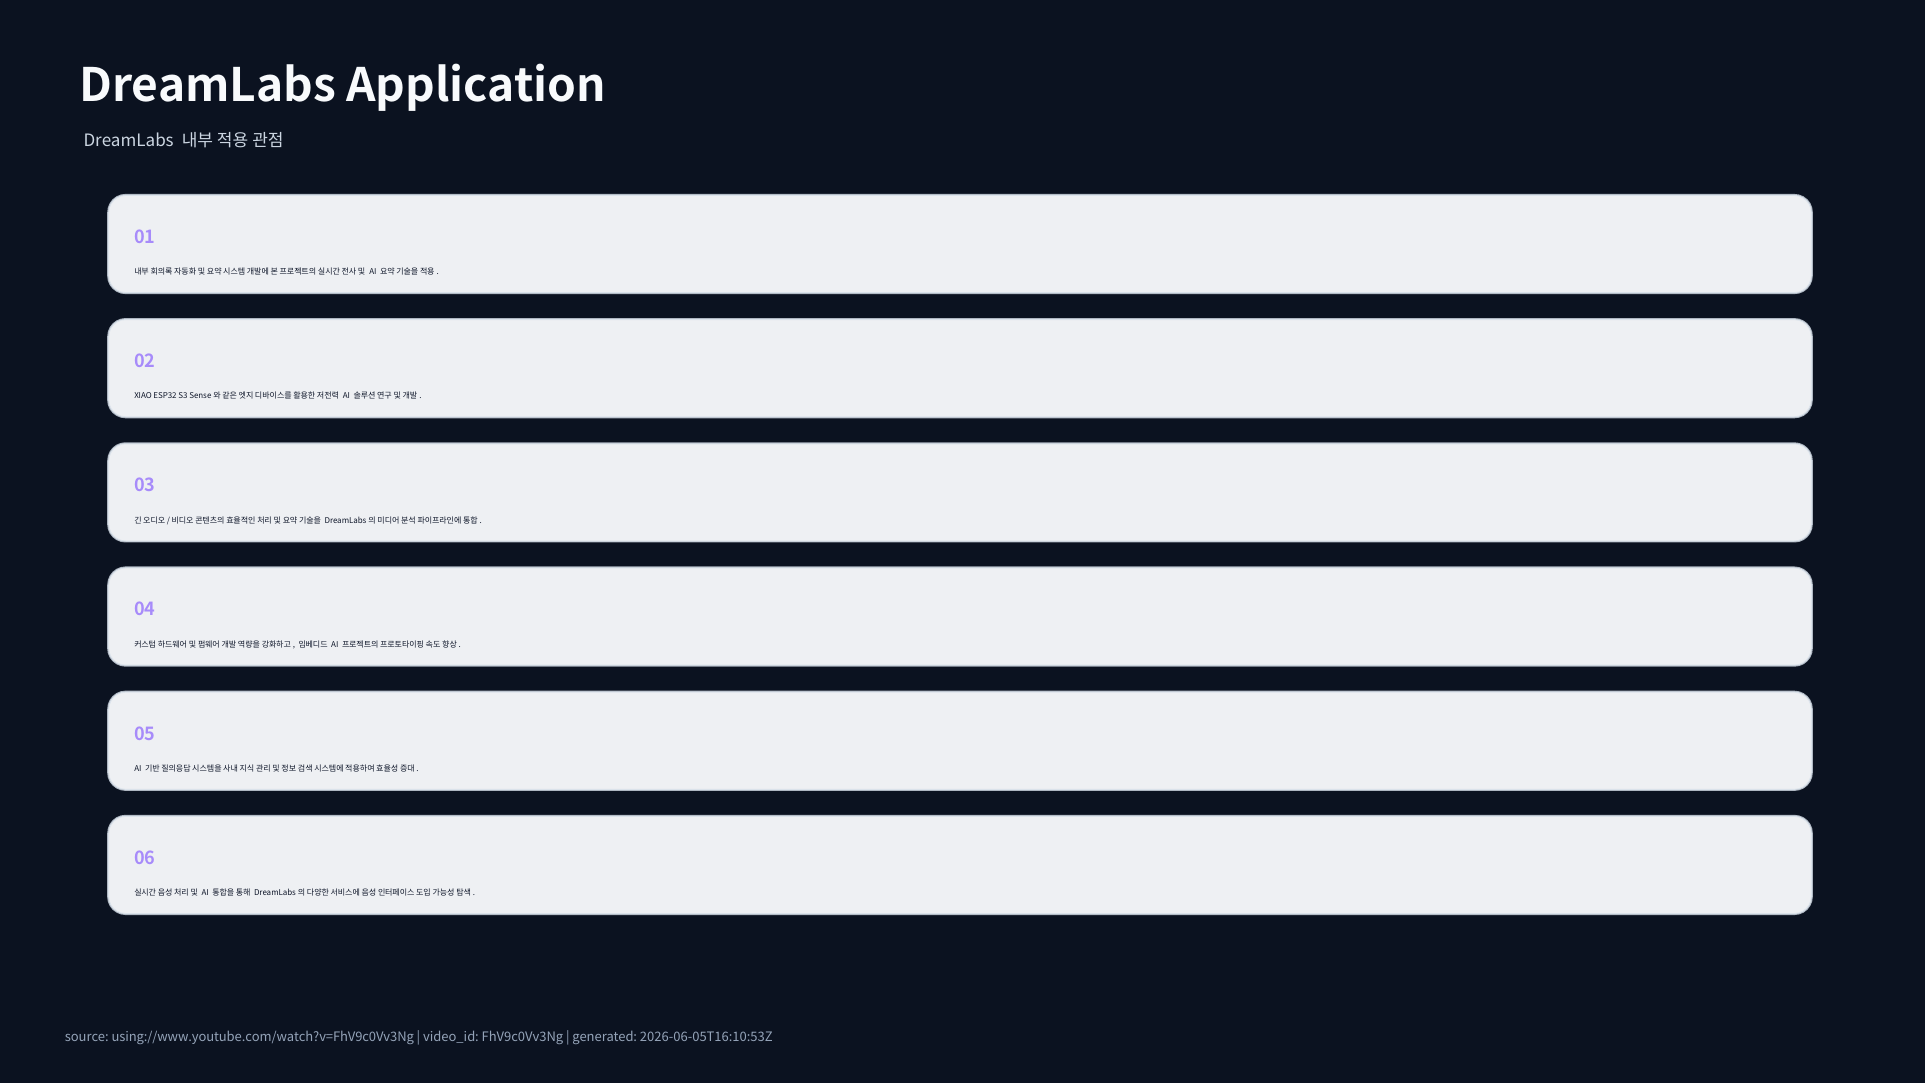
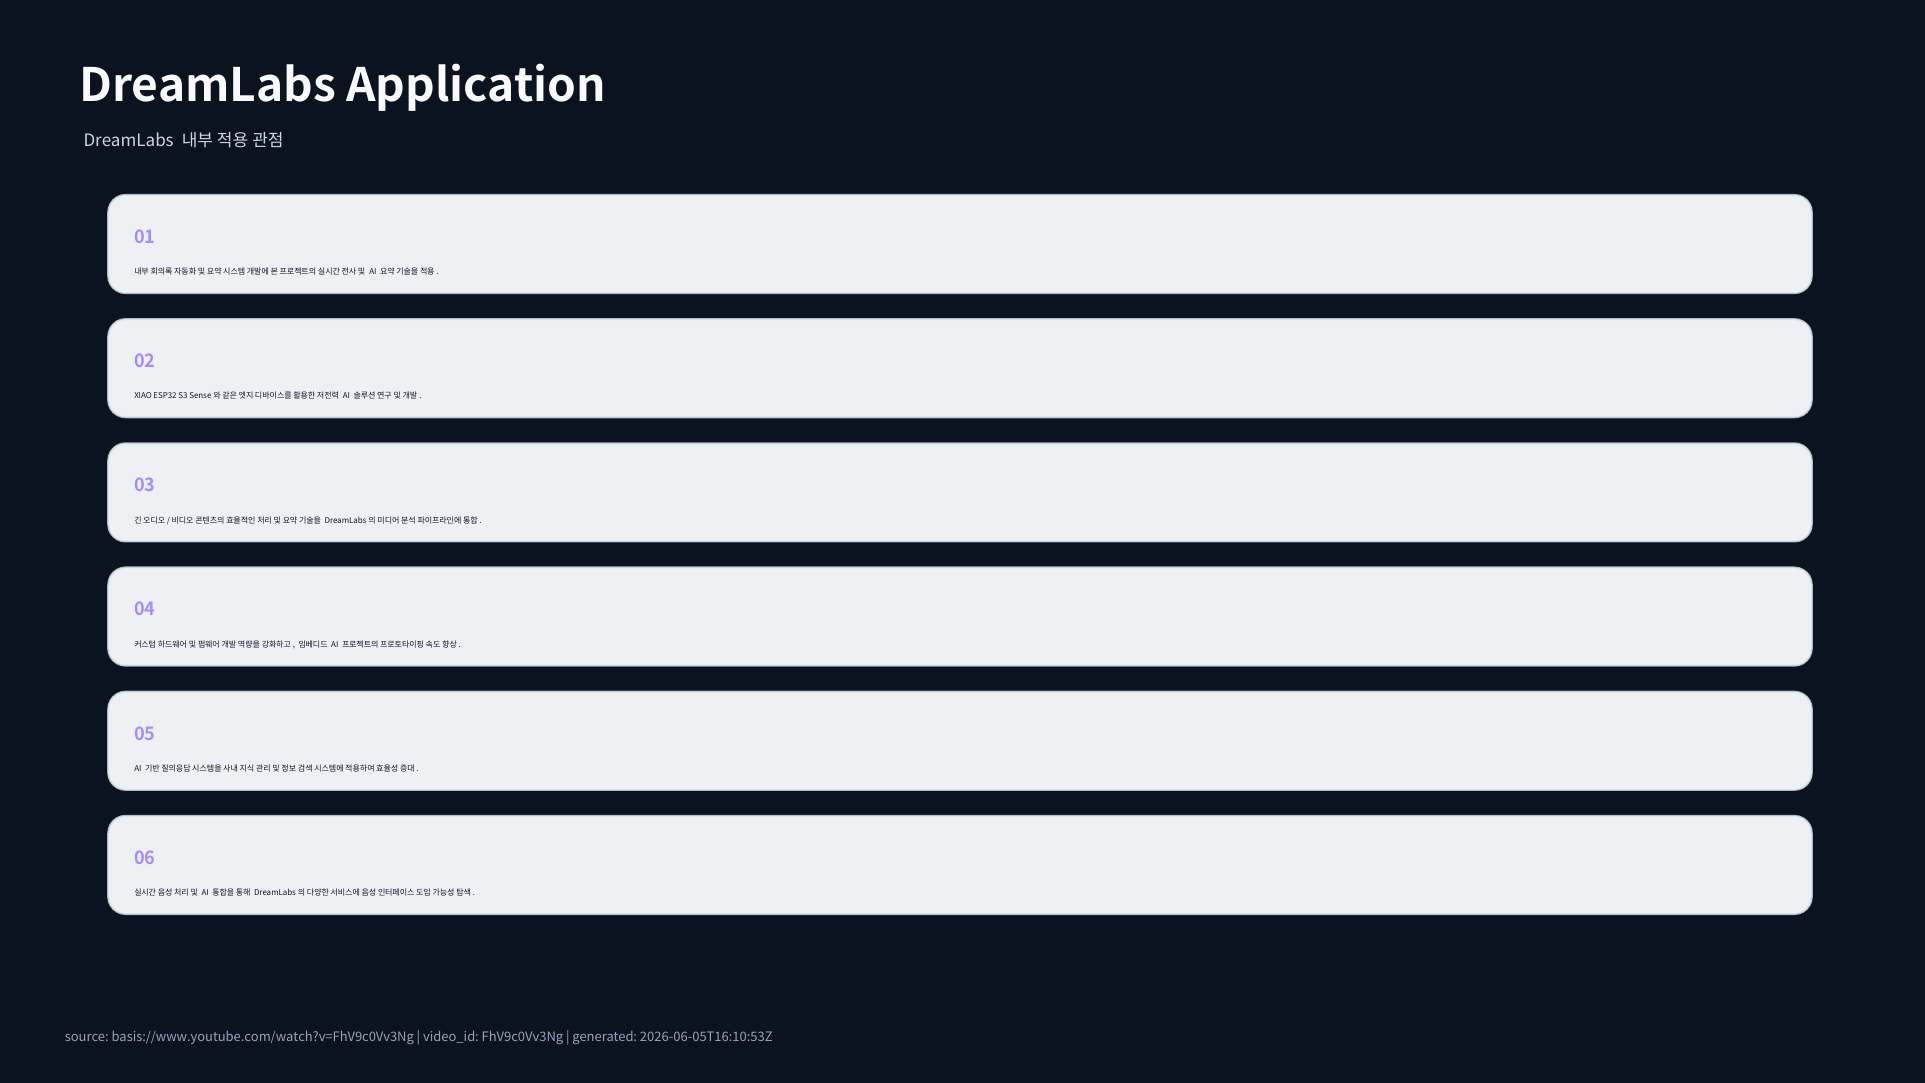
using://www.youtube.com/watch?v=FhV9c0Vv3Ng: using://www.youtube.com/watch?v=FhV9c0Vv3Ng -> basis://www.youtube.com/watch?v=FhV9c0Vv3Ng (263, 1037)
